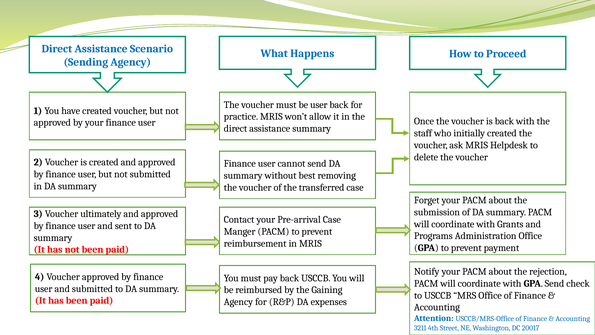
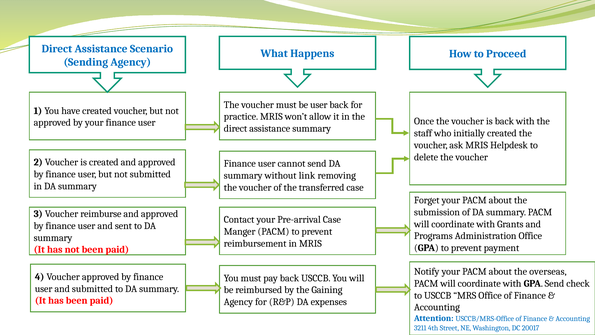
best: best -> link (307, 175)
ultimately: ultimately -> reimburse (101, 214)
rejection: rejection -> overseas (548, 271)
